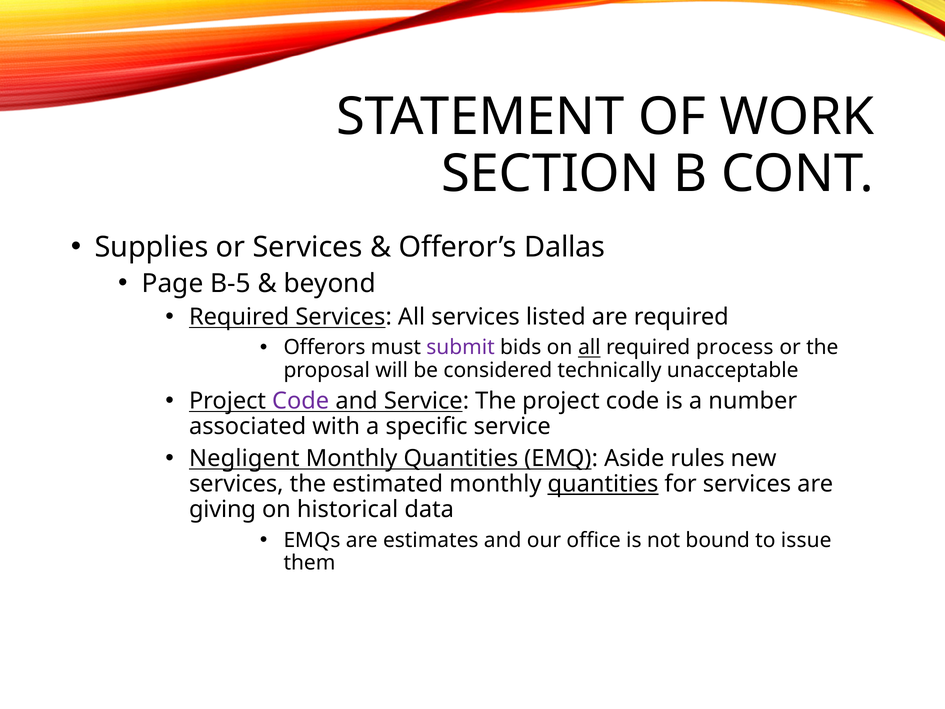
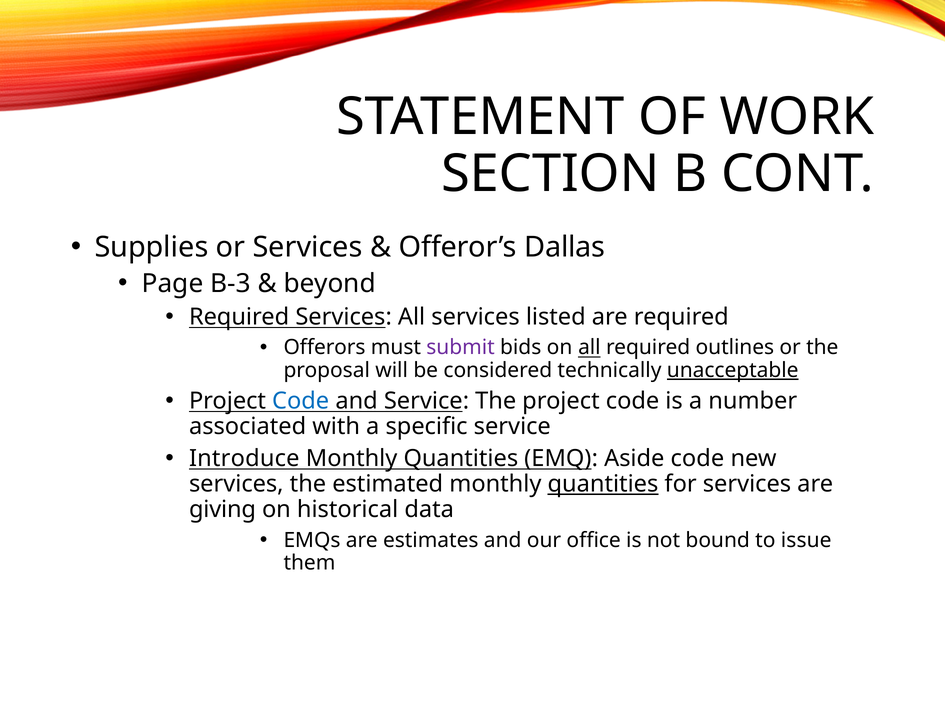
B-5: B-5 -> B-3 (231, 283)
process: process -> outlines (735, 347)
unacceptable underline: none -> present (733, 370)
Code colour: purple -> blue (301, 401)
Negligent: Negligent -> Introduce (244, 458)
Aside rules: rules -> code (697, 458)
